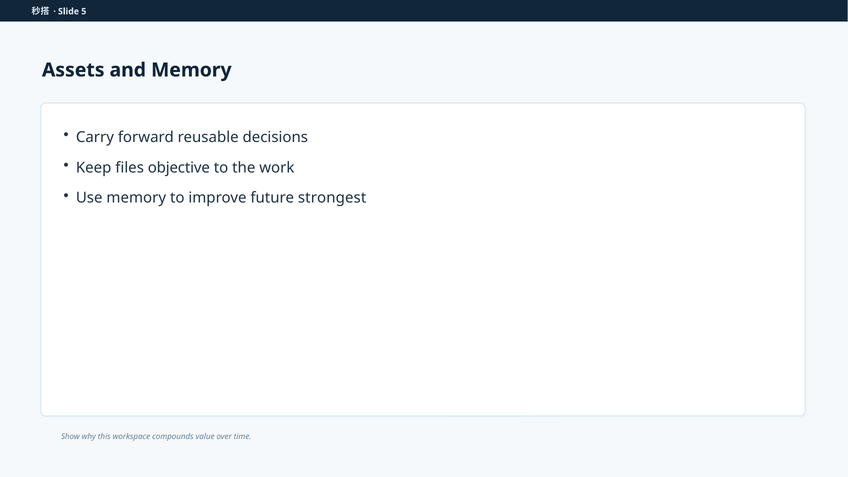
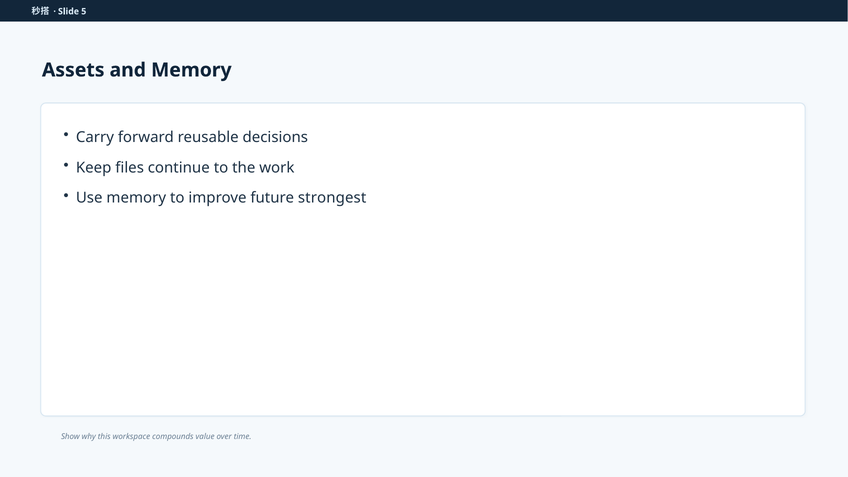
objective: objective -> continue (179, 168)
